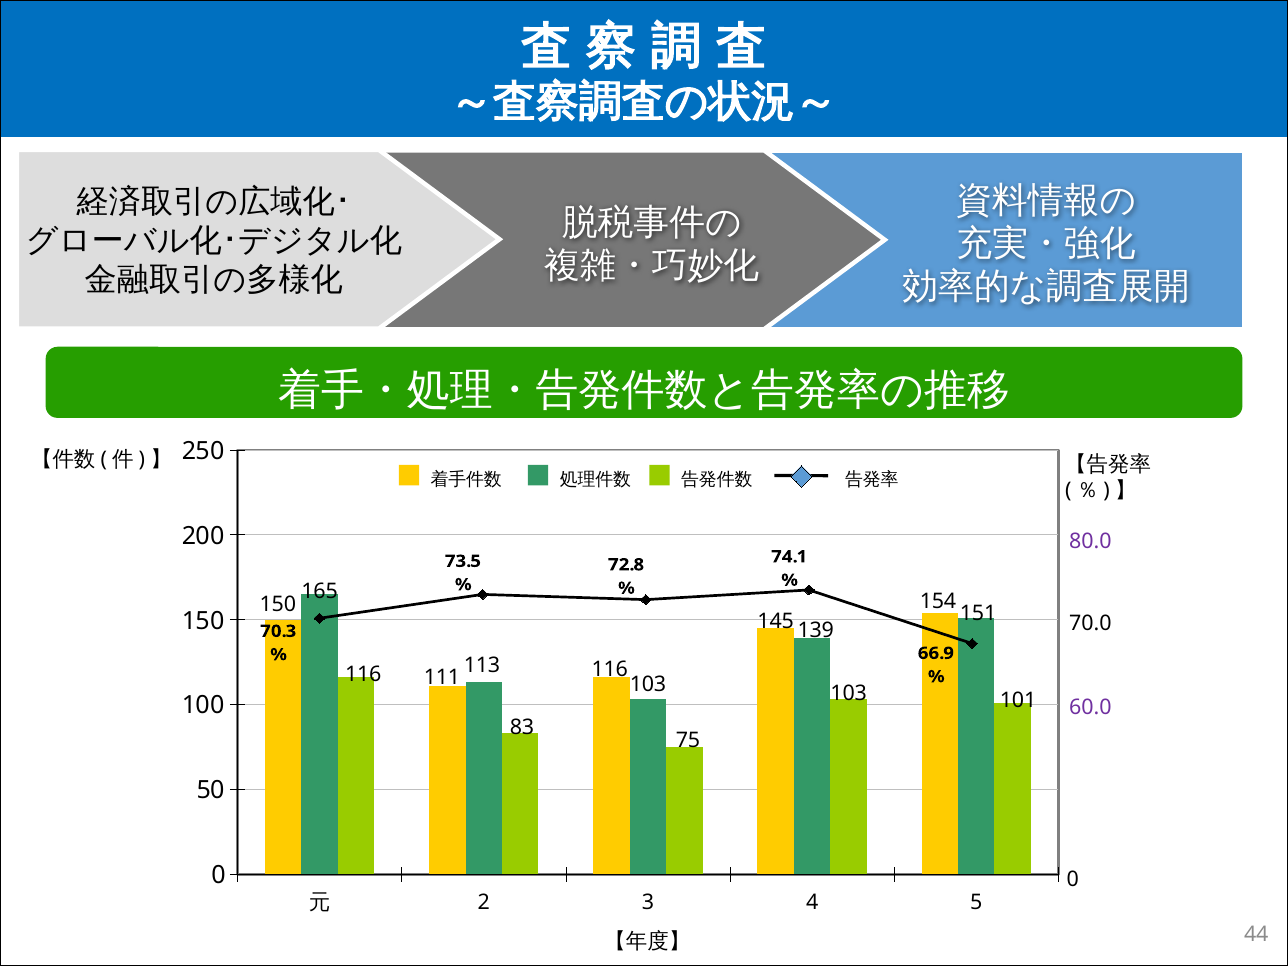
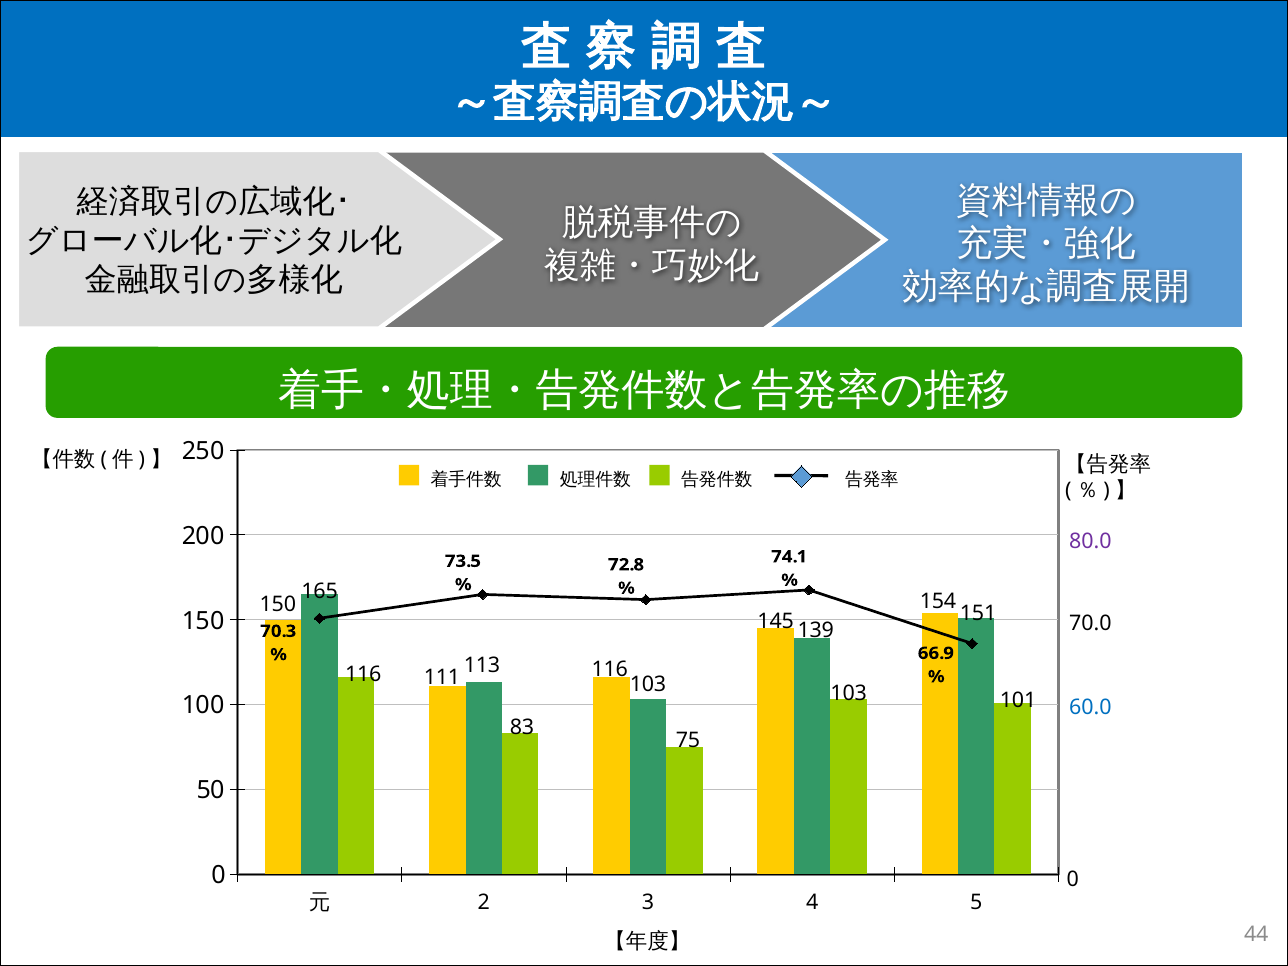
60.0 colour: purple -> blue (1090, 708)
